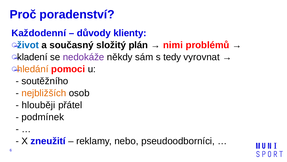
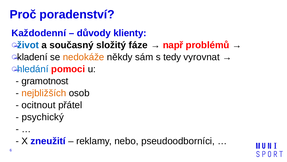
plán: plán -> fáze (138, 45)
nimi: nimi -> např (173, 45)
nedokáže colour: purple -> orange (84, 57)
hledání colour: orange -> blue (33, 69)
soutěžního: soutěžního -> gramotnost (45, 81)
hlouběji: hlouběji -> ocitnout (38, 105)
podmínek: podmínek -> psychický (43, 117)
